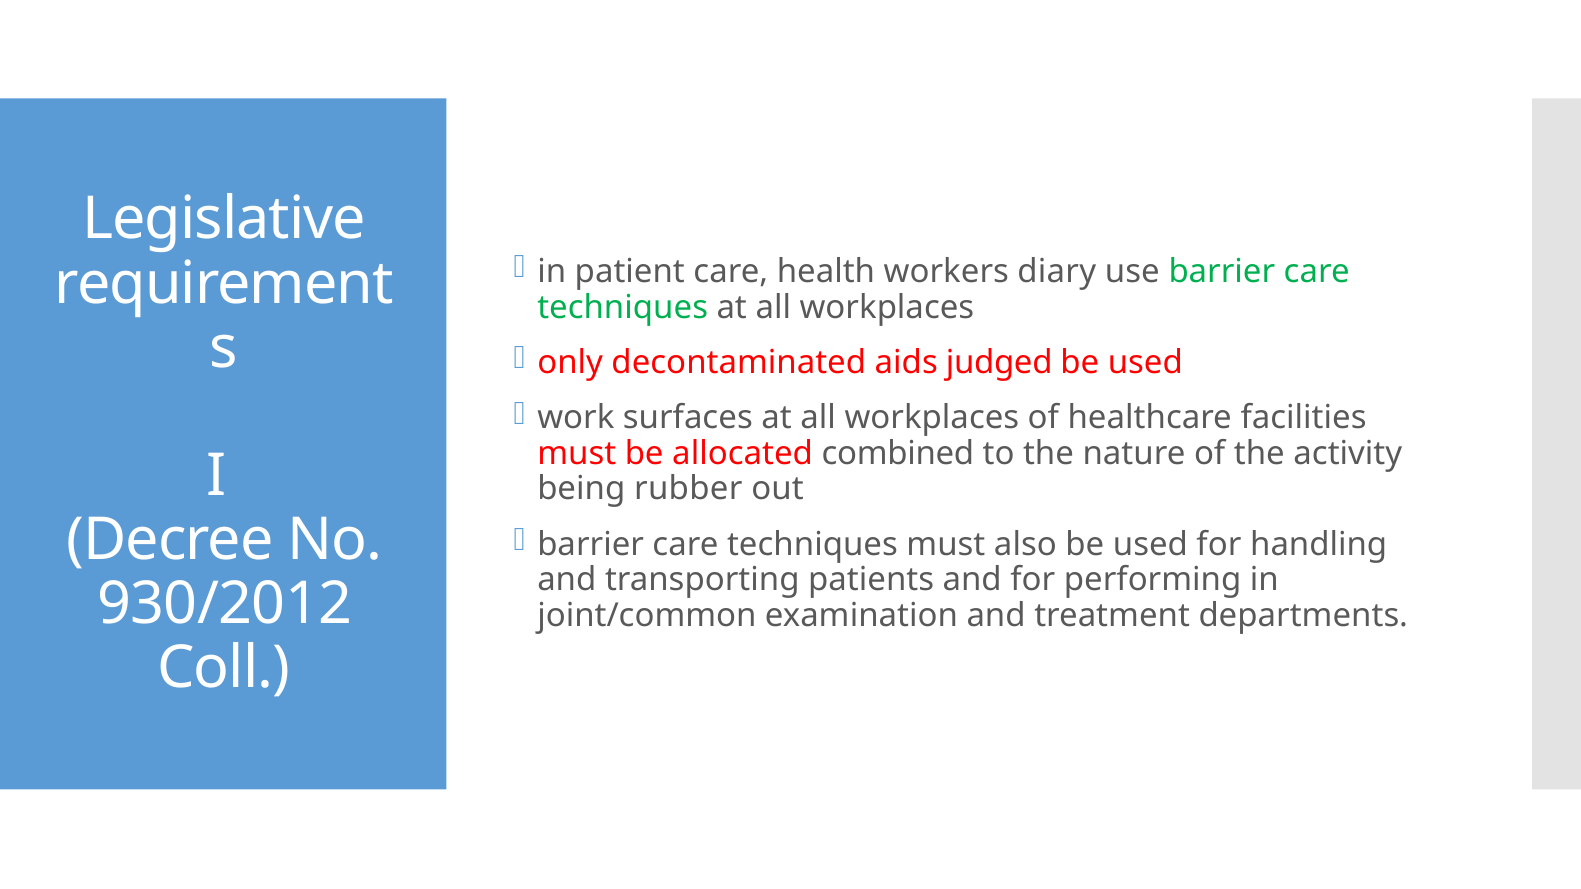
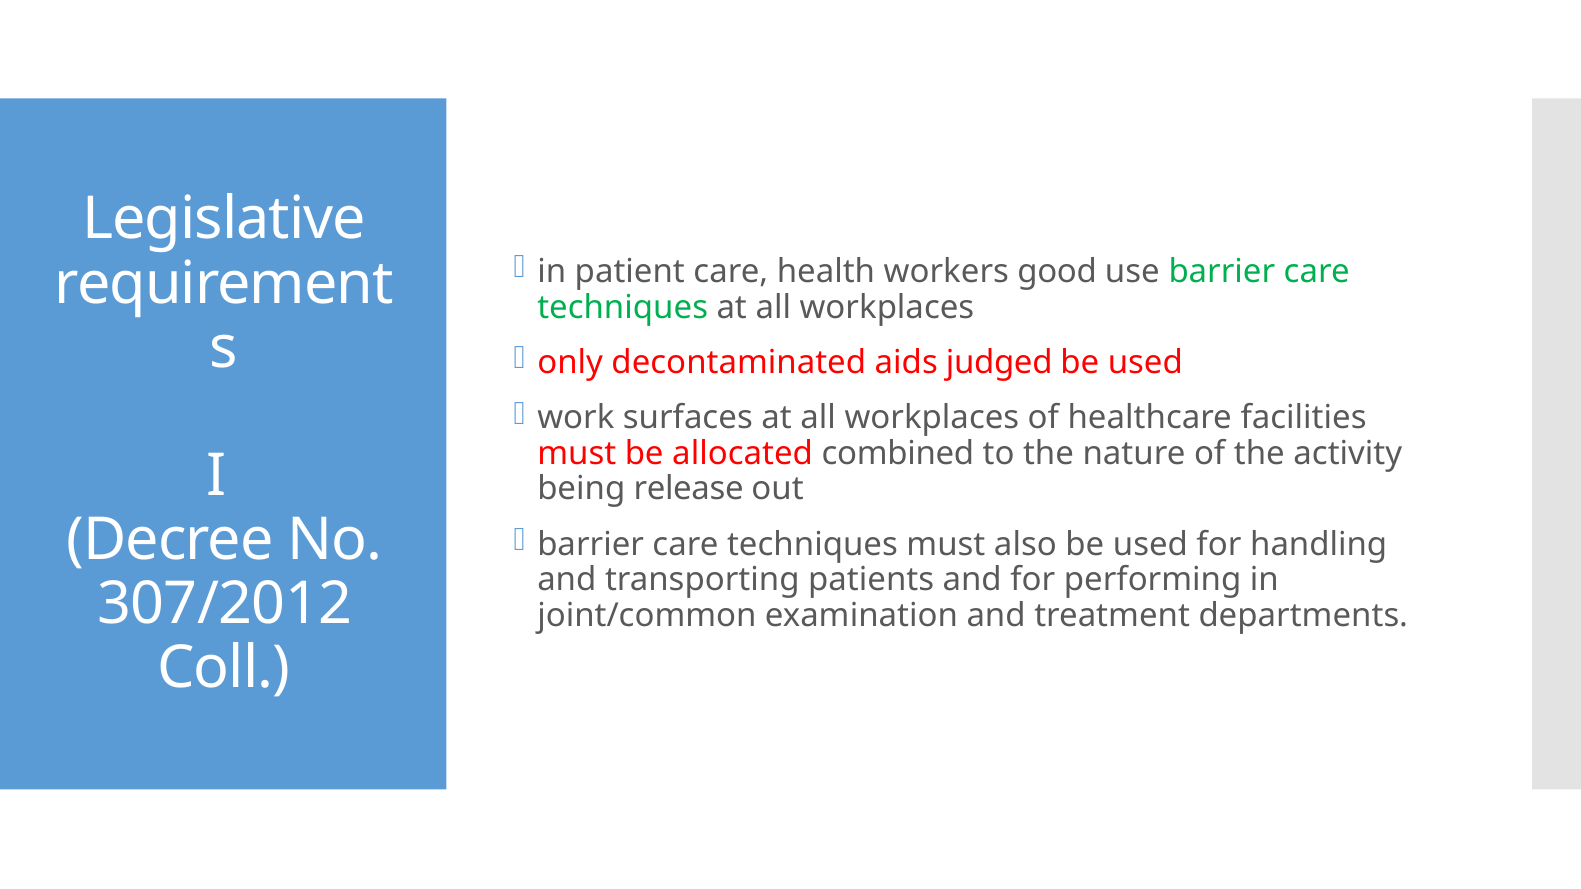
diary: diary -> good (1057, 272)
rubber: rubber -> release (689, 489)
930/2012: 930/2012 -> 307/2012 (225, 604)
